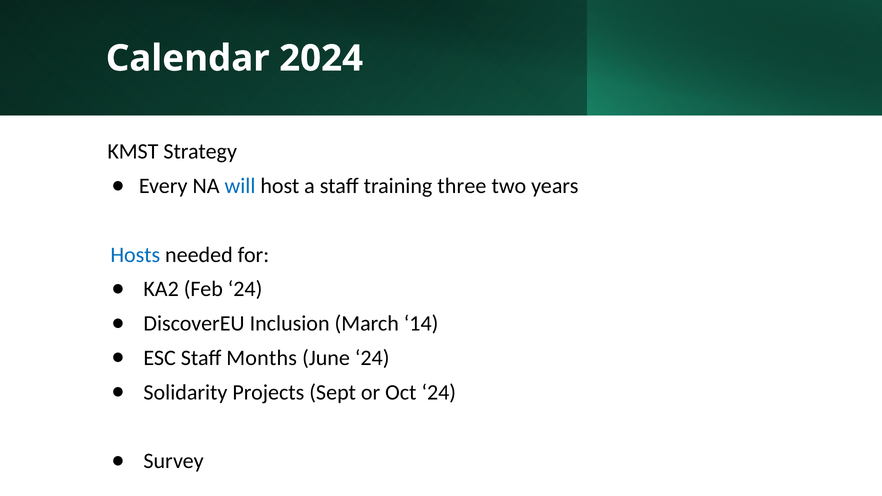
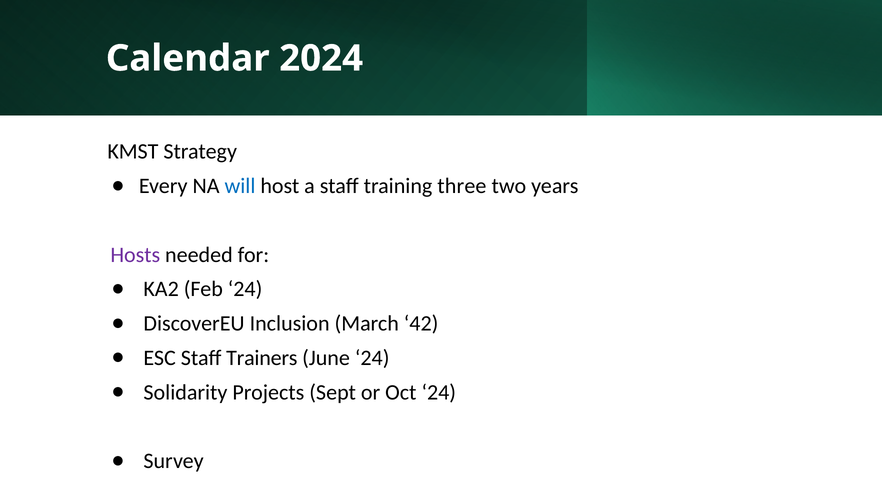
Hosts colour: blue -> purple (135, 255)
14: 14 -> 42 (421, 324)
Months: Months -> Trainers (262, 358)
